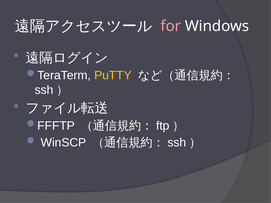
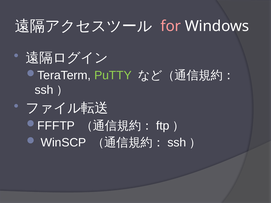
PuTTY colour: yellow -> light green (113, 76)
